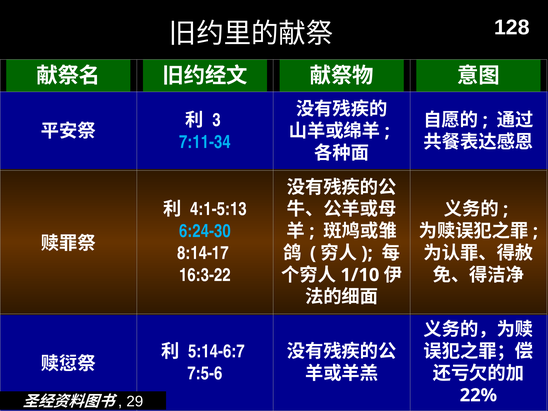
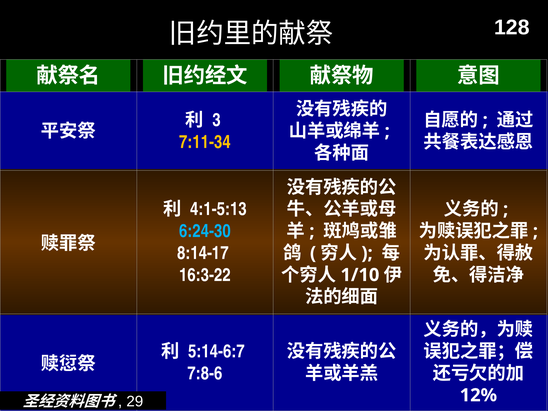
7:11-34 colour: light blue -> yellow (205, 142)
7:5-6: 7:5-6 -> 7:8-6 (205, 373)
22%: 22% -> 12% (478, 395)
